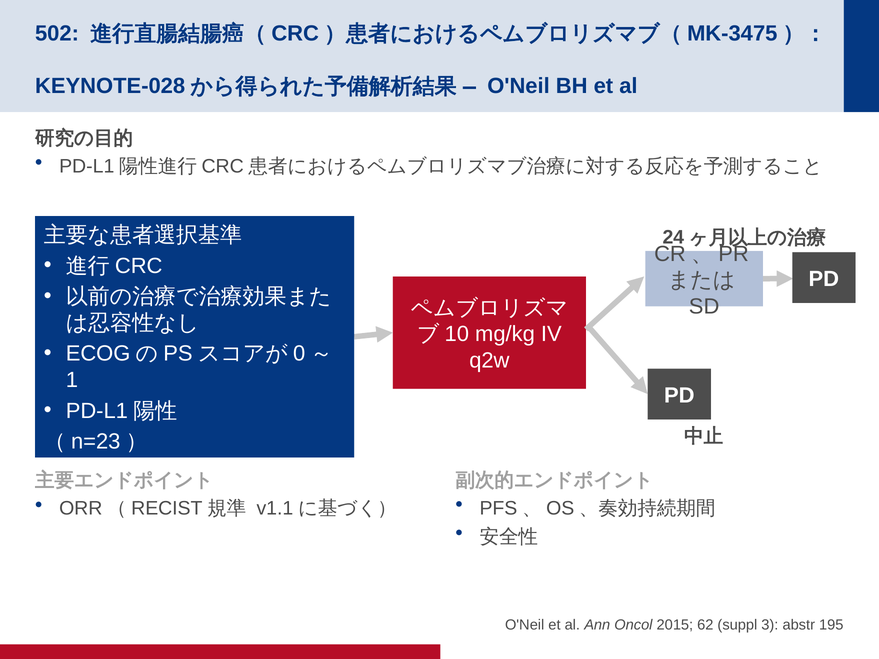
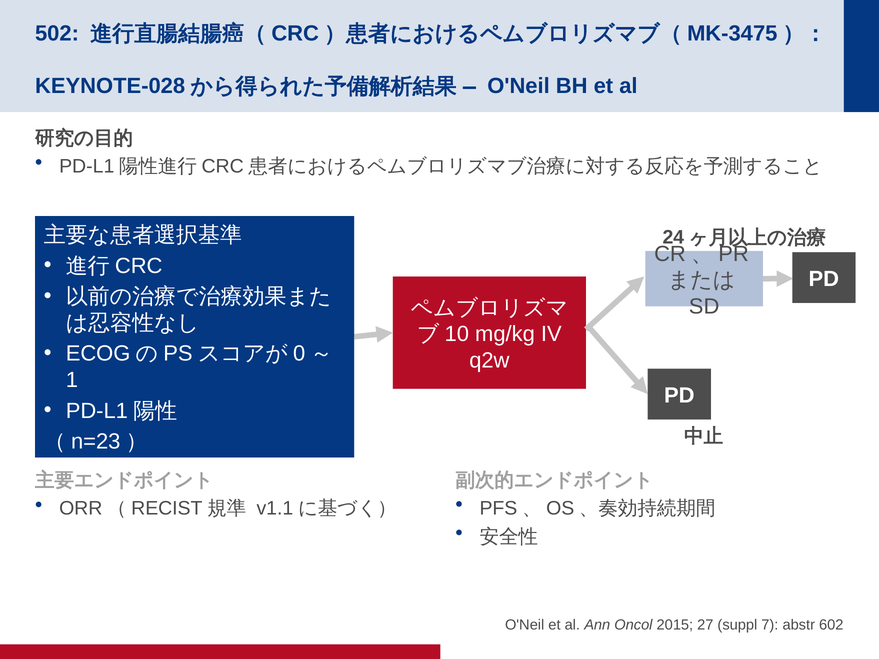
62: 62 -> 27 (705, 625)
3: 3 -> 7 (770, 625)
195: 195 -> 602 (831, 625)
